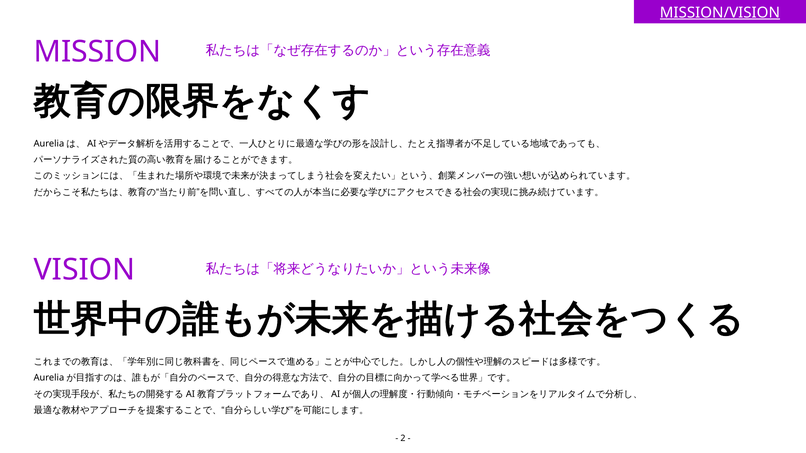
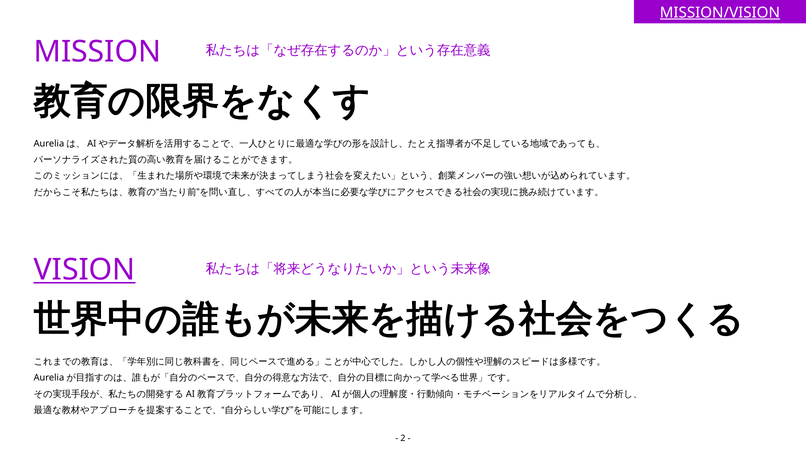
VISION underline: none -> present (85, 270)
